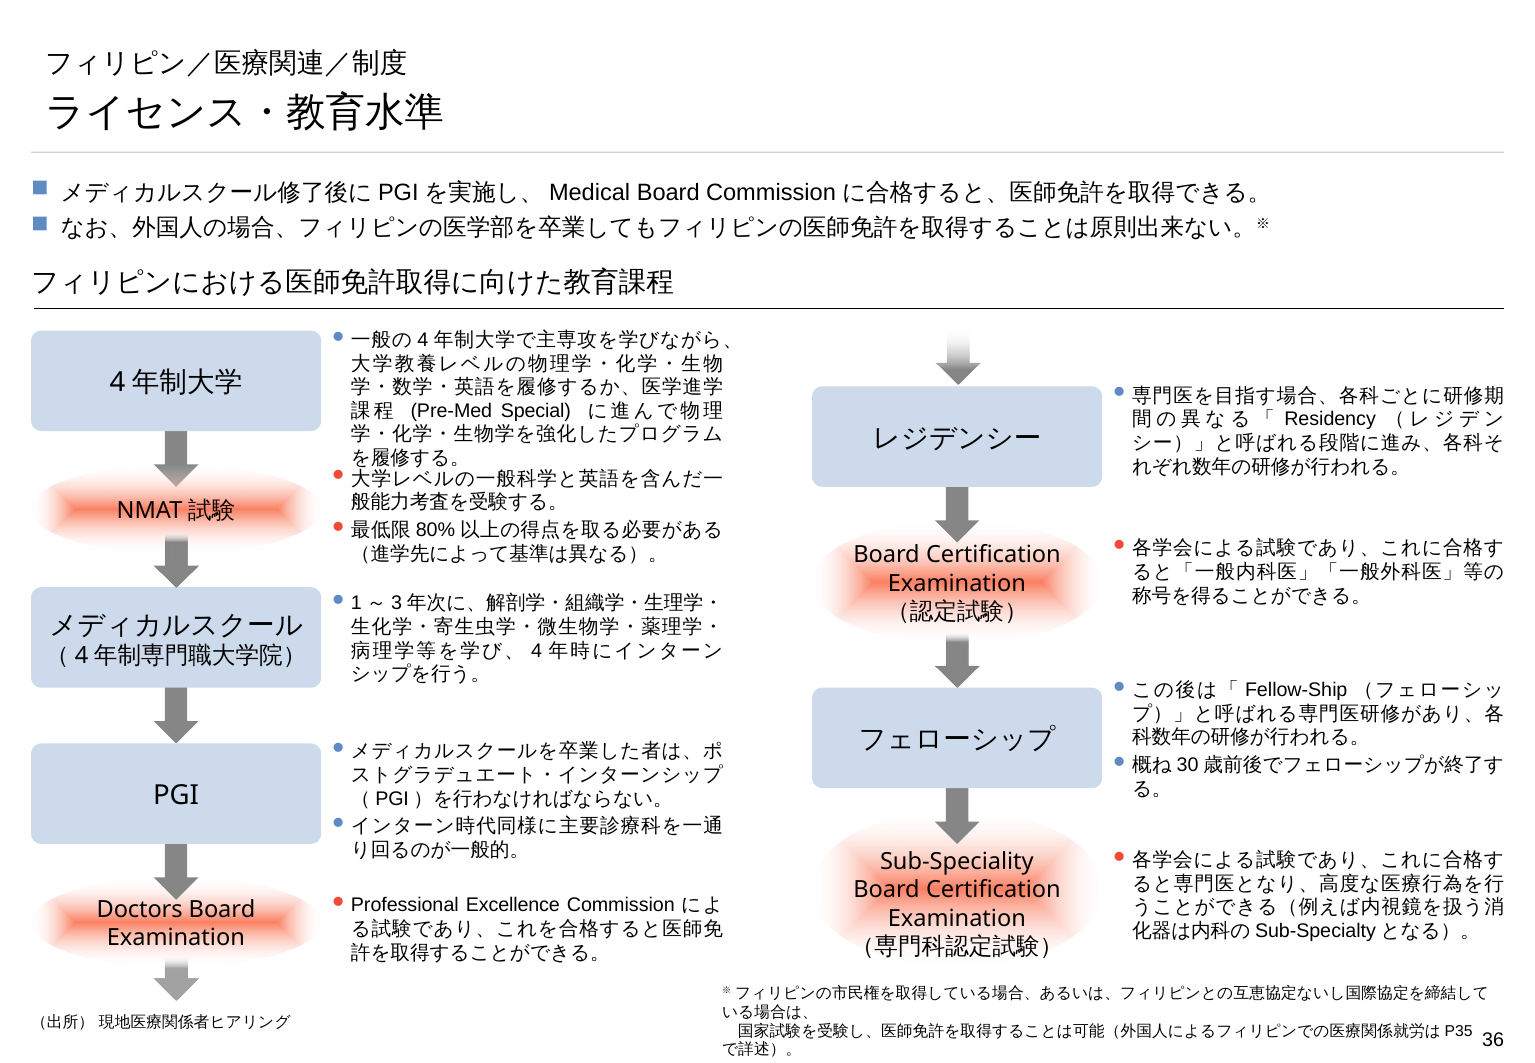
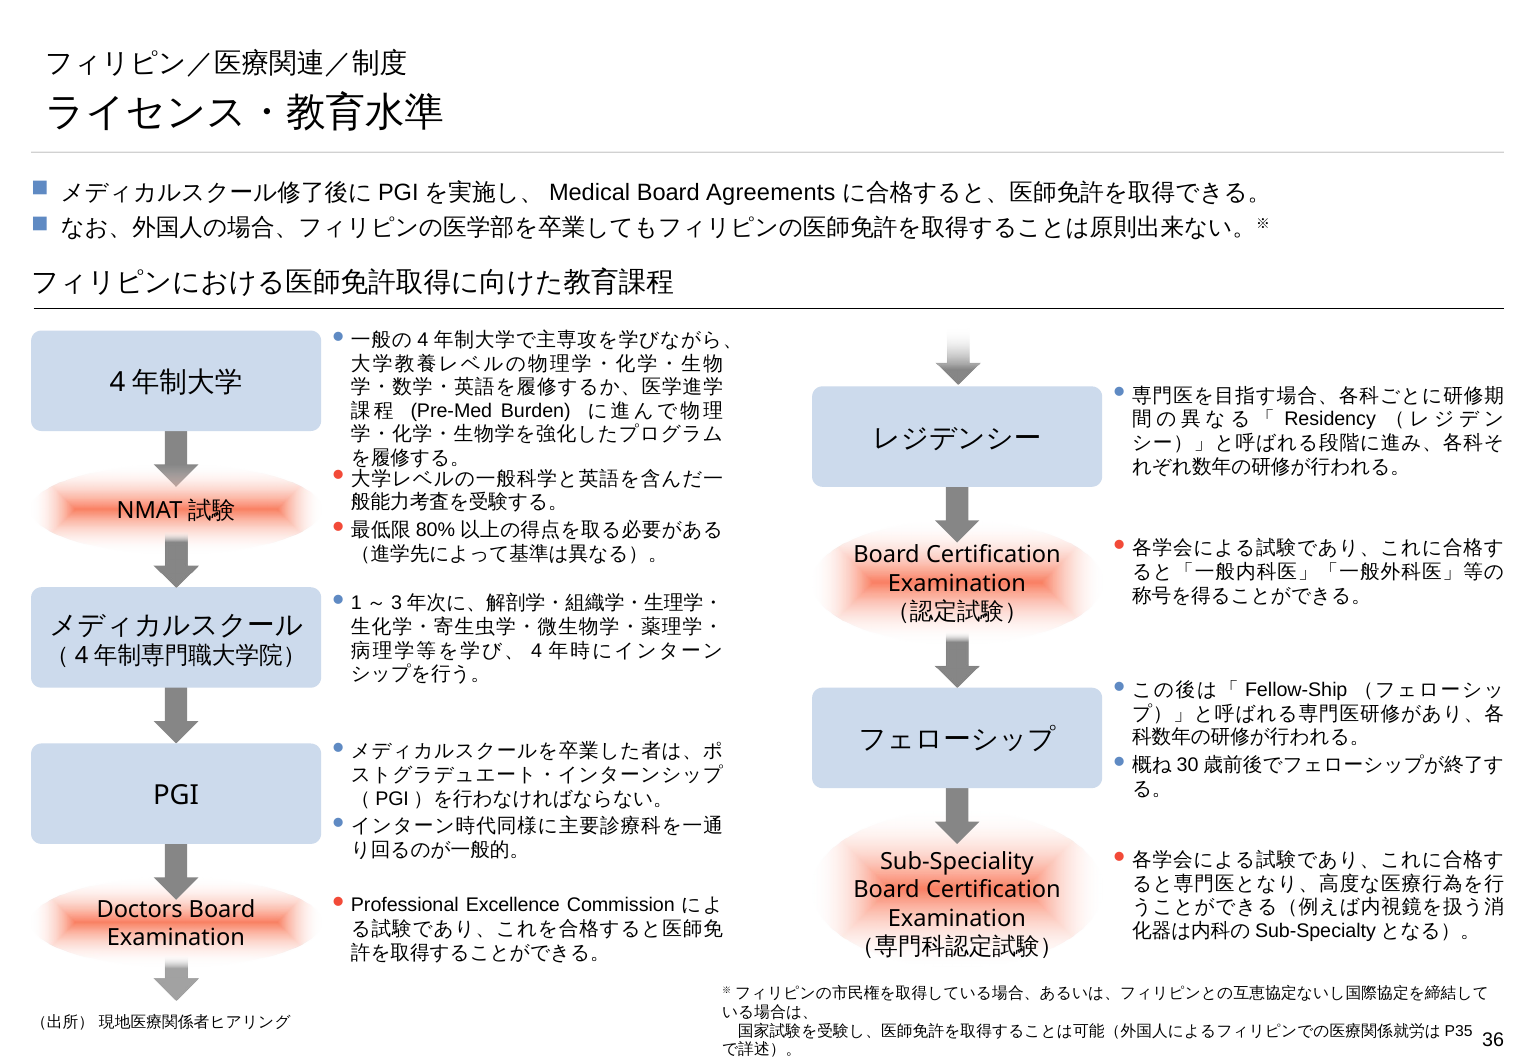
Board Commission: Commission -> Agreements (771, 193)
Special: Special -> Burden (536, 411)
